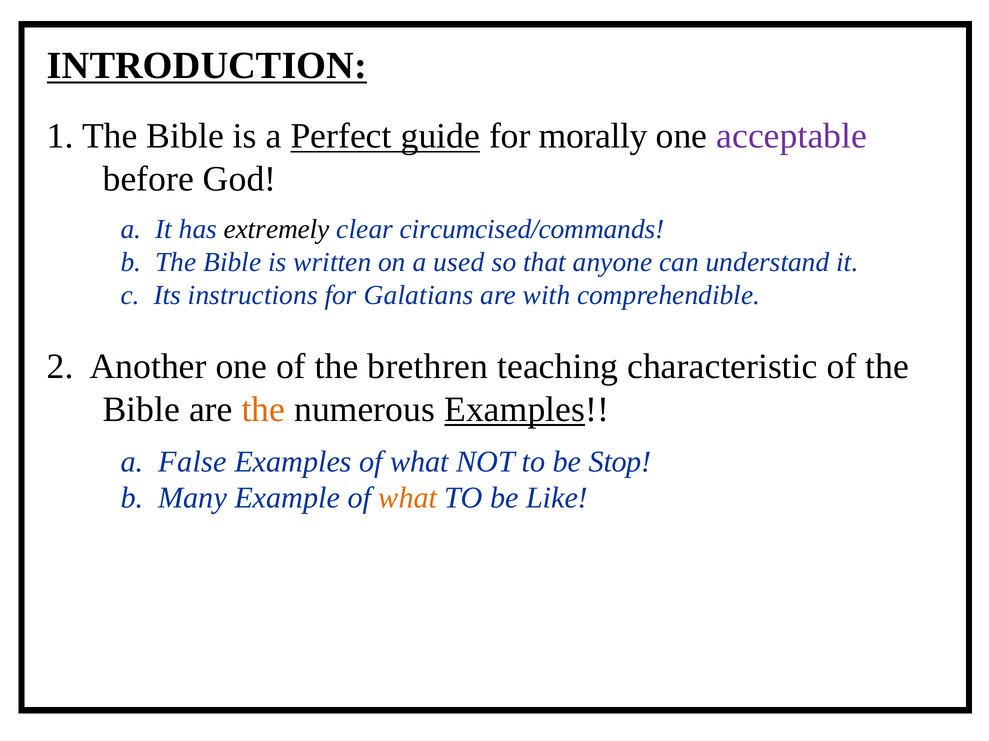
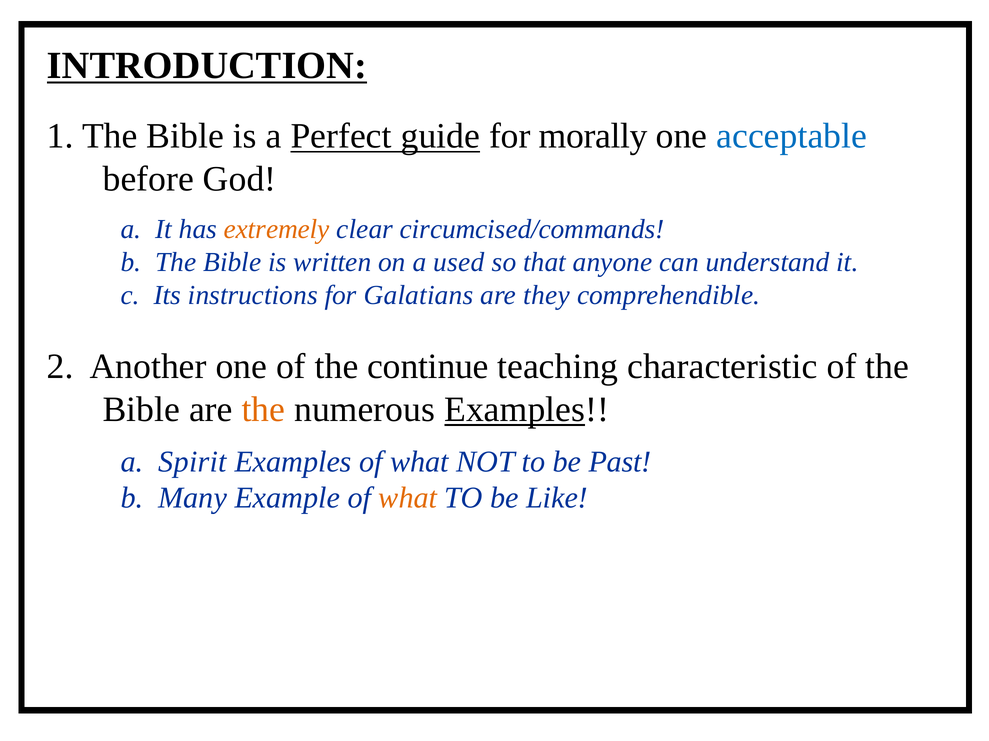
acceptable colour: purple -> blue (792, 136)
extremely colour: black -> orange (277, 229)
with: with -> they (546, 295)
brethren: brethren -> continue (428, 367)
False: False -> Spirit (193, 462)
Stop: Stop -> Past (620, 462)
